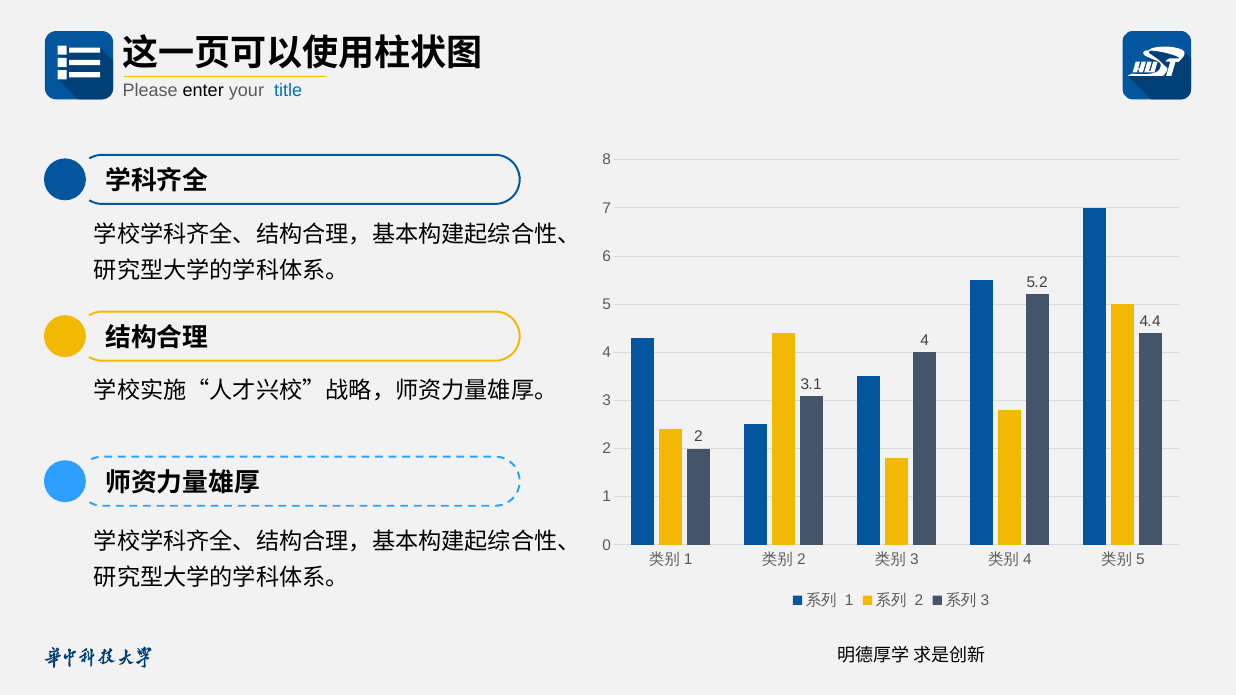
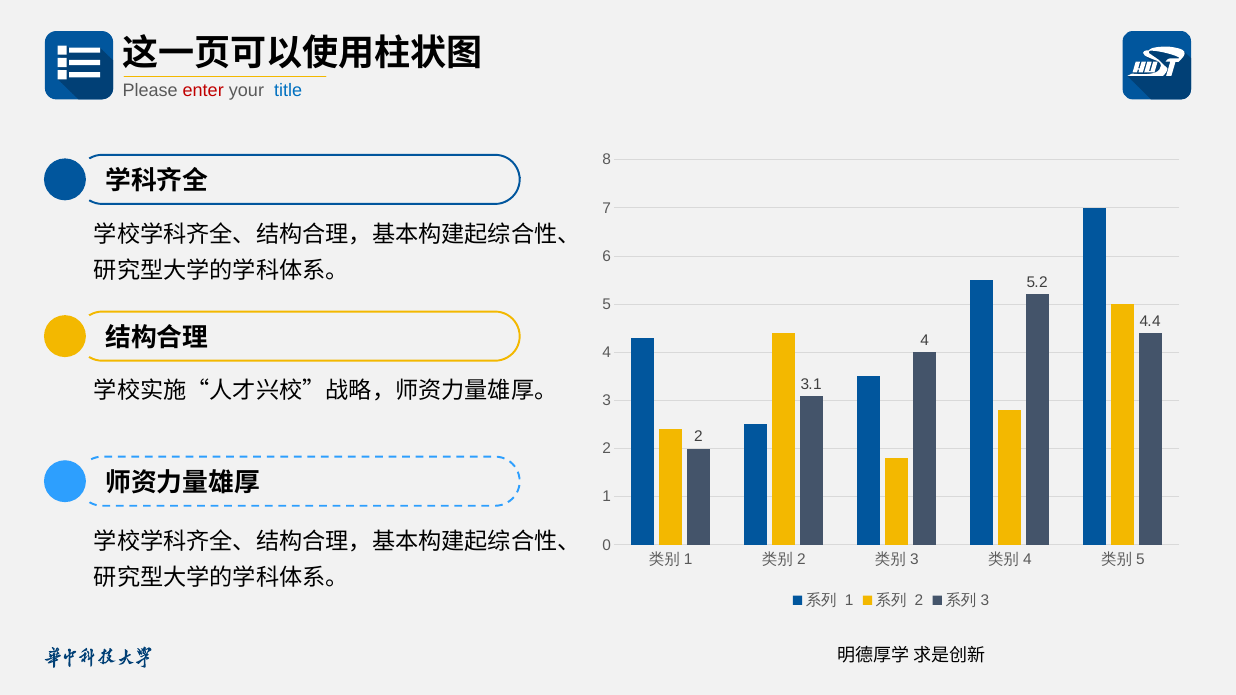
enter colour: black -> red (203, 90)
